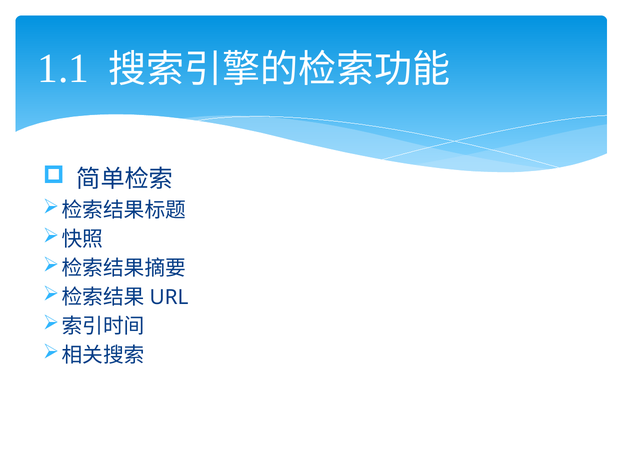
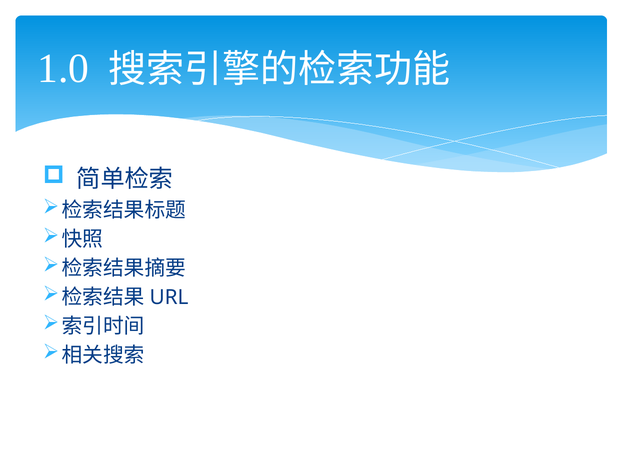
1.1: 1.1 -> 1.0 (63, 69)
